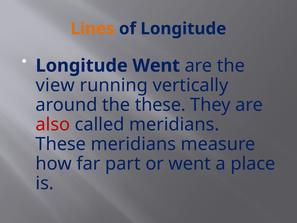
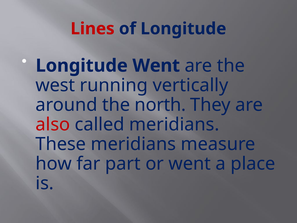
Lines colour: orange -> red (93, 29)
view: view -> west (55, 85)
the these: these -> north (160, 105)
